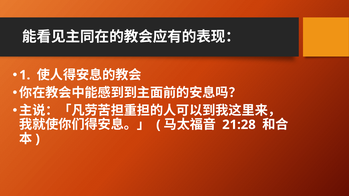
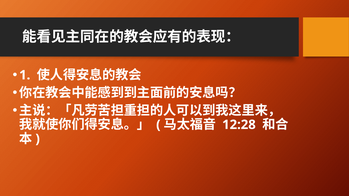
21:28: 21:28 -> 12:28 (239, 125)
